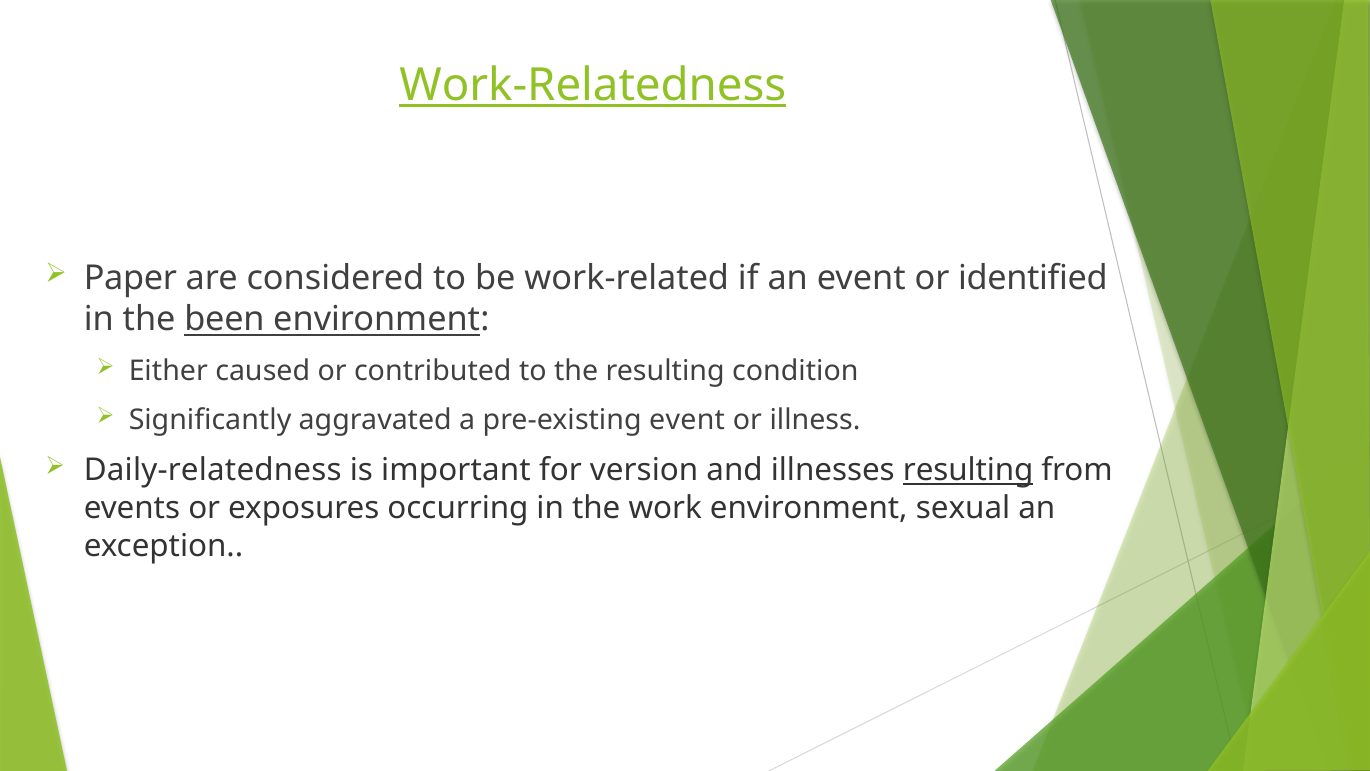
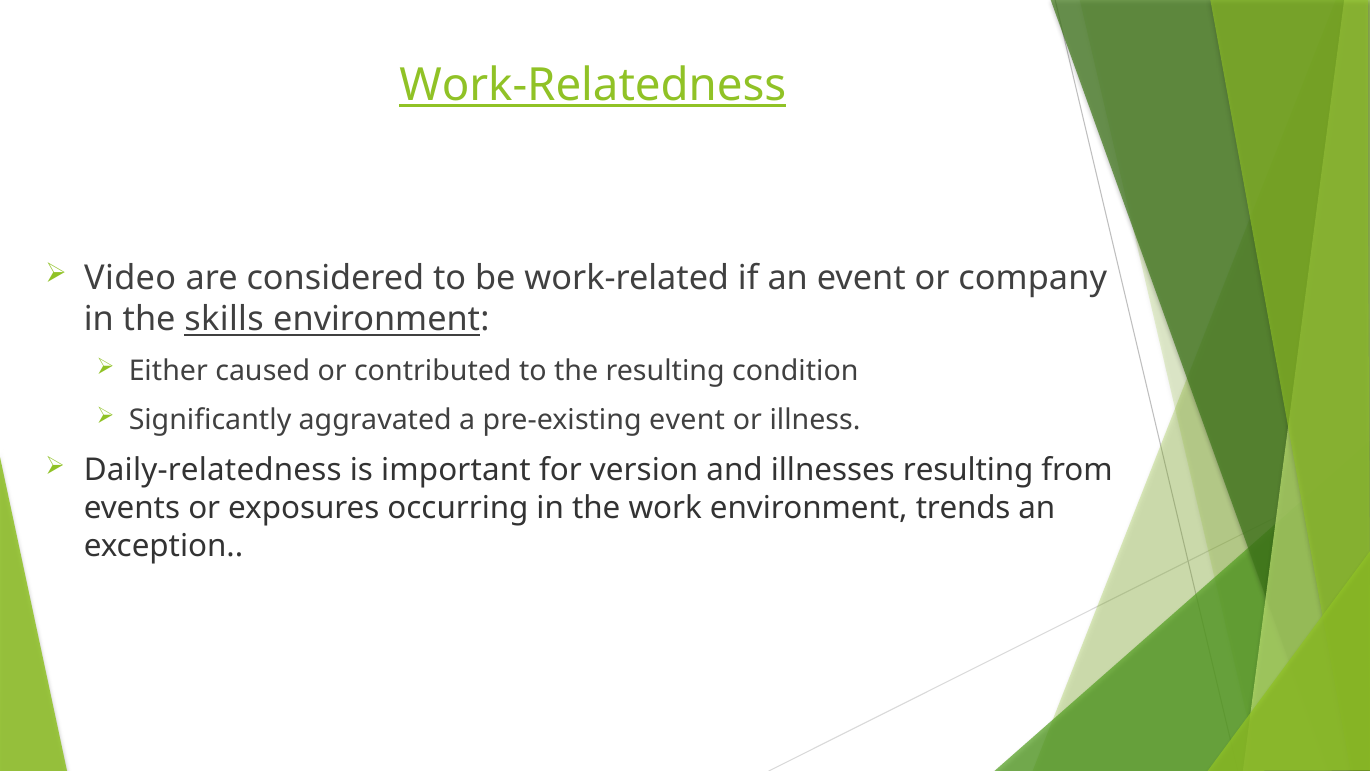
Paper: Paper -> Video (130, 278)
identified: identified -> company (1033, 278)
been: been -> skills (224, 320)
resulting underline: present -> none (968, 470)
sexual: sexual -> trends (963, 508)
